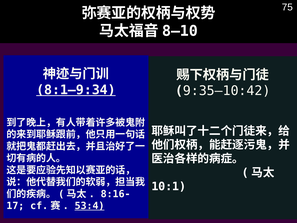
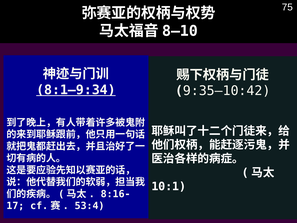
53:4 underline: present -> none (90, 206)
